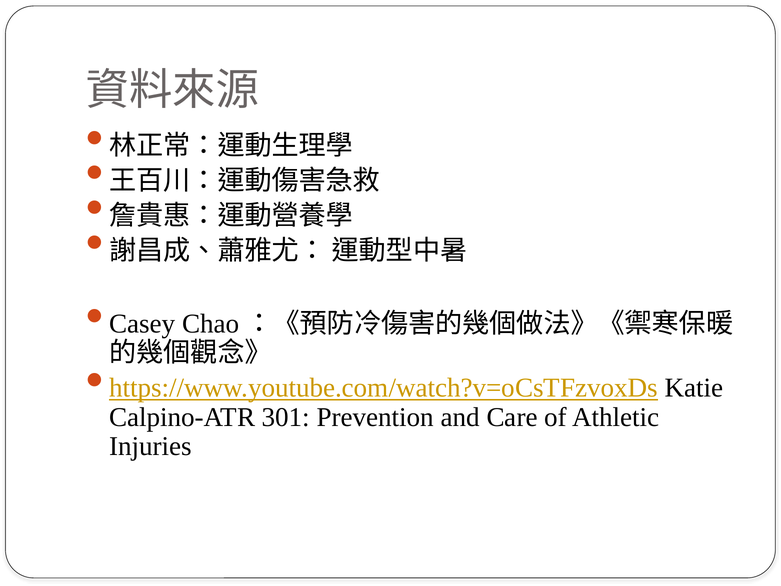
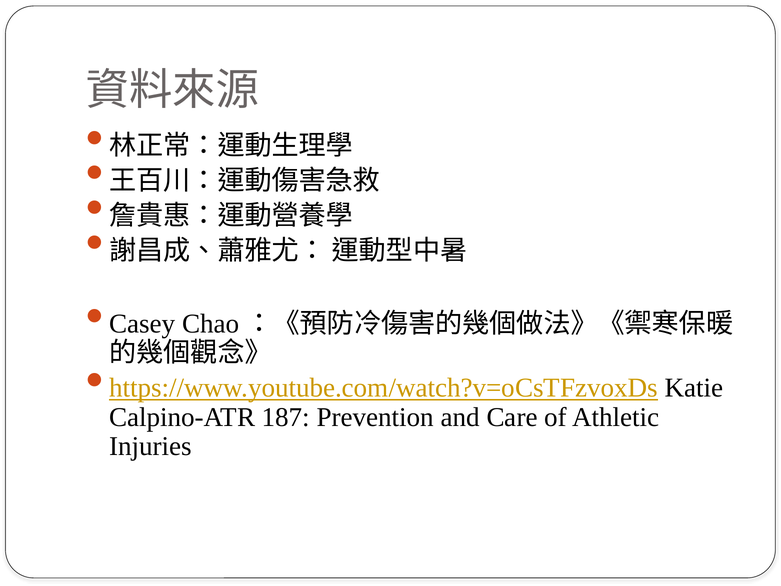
301: 301 -> 187 (286, 417)
